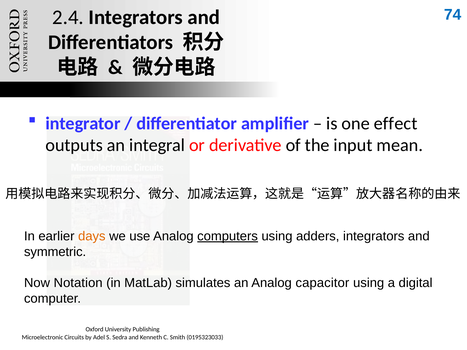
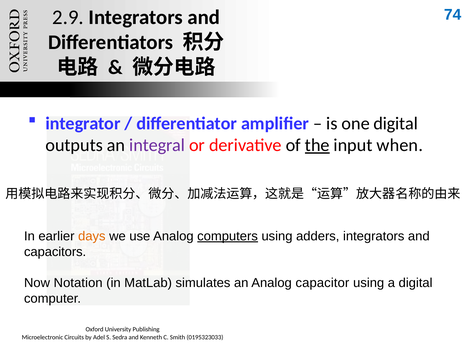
2.4: 2.4 -> 2.9 (68, 17)
one effect: effect -> digital (396, 123)
integral colour: black -> purple (157, 145)
the underline: none -> present (317, 145)
mean: mean -> when (400, 145)
symmetric: symmetric -> capacitors (55, 252)
